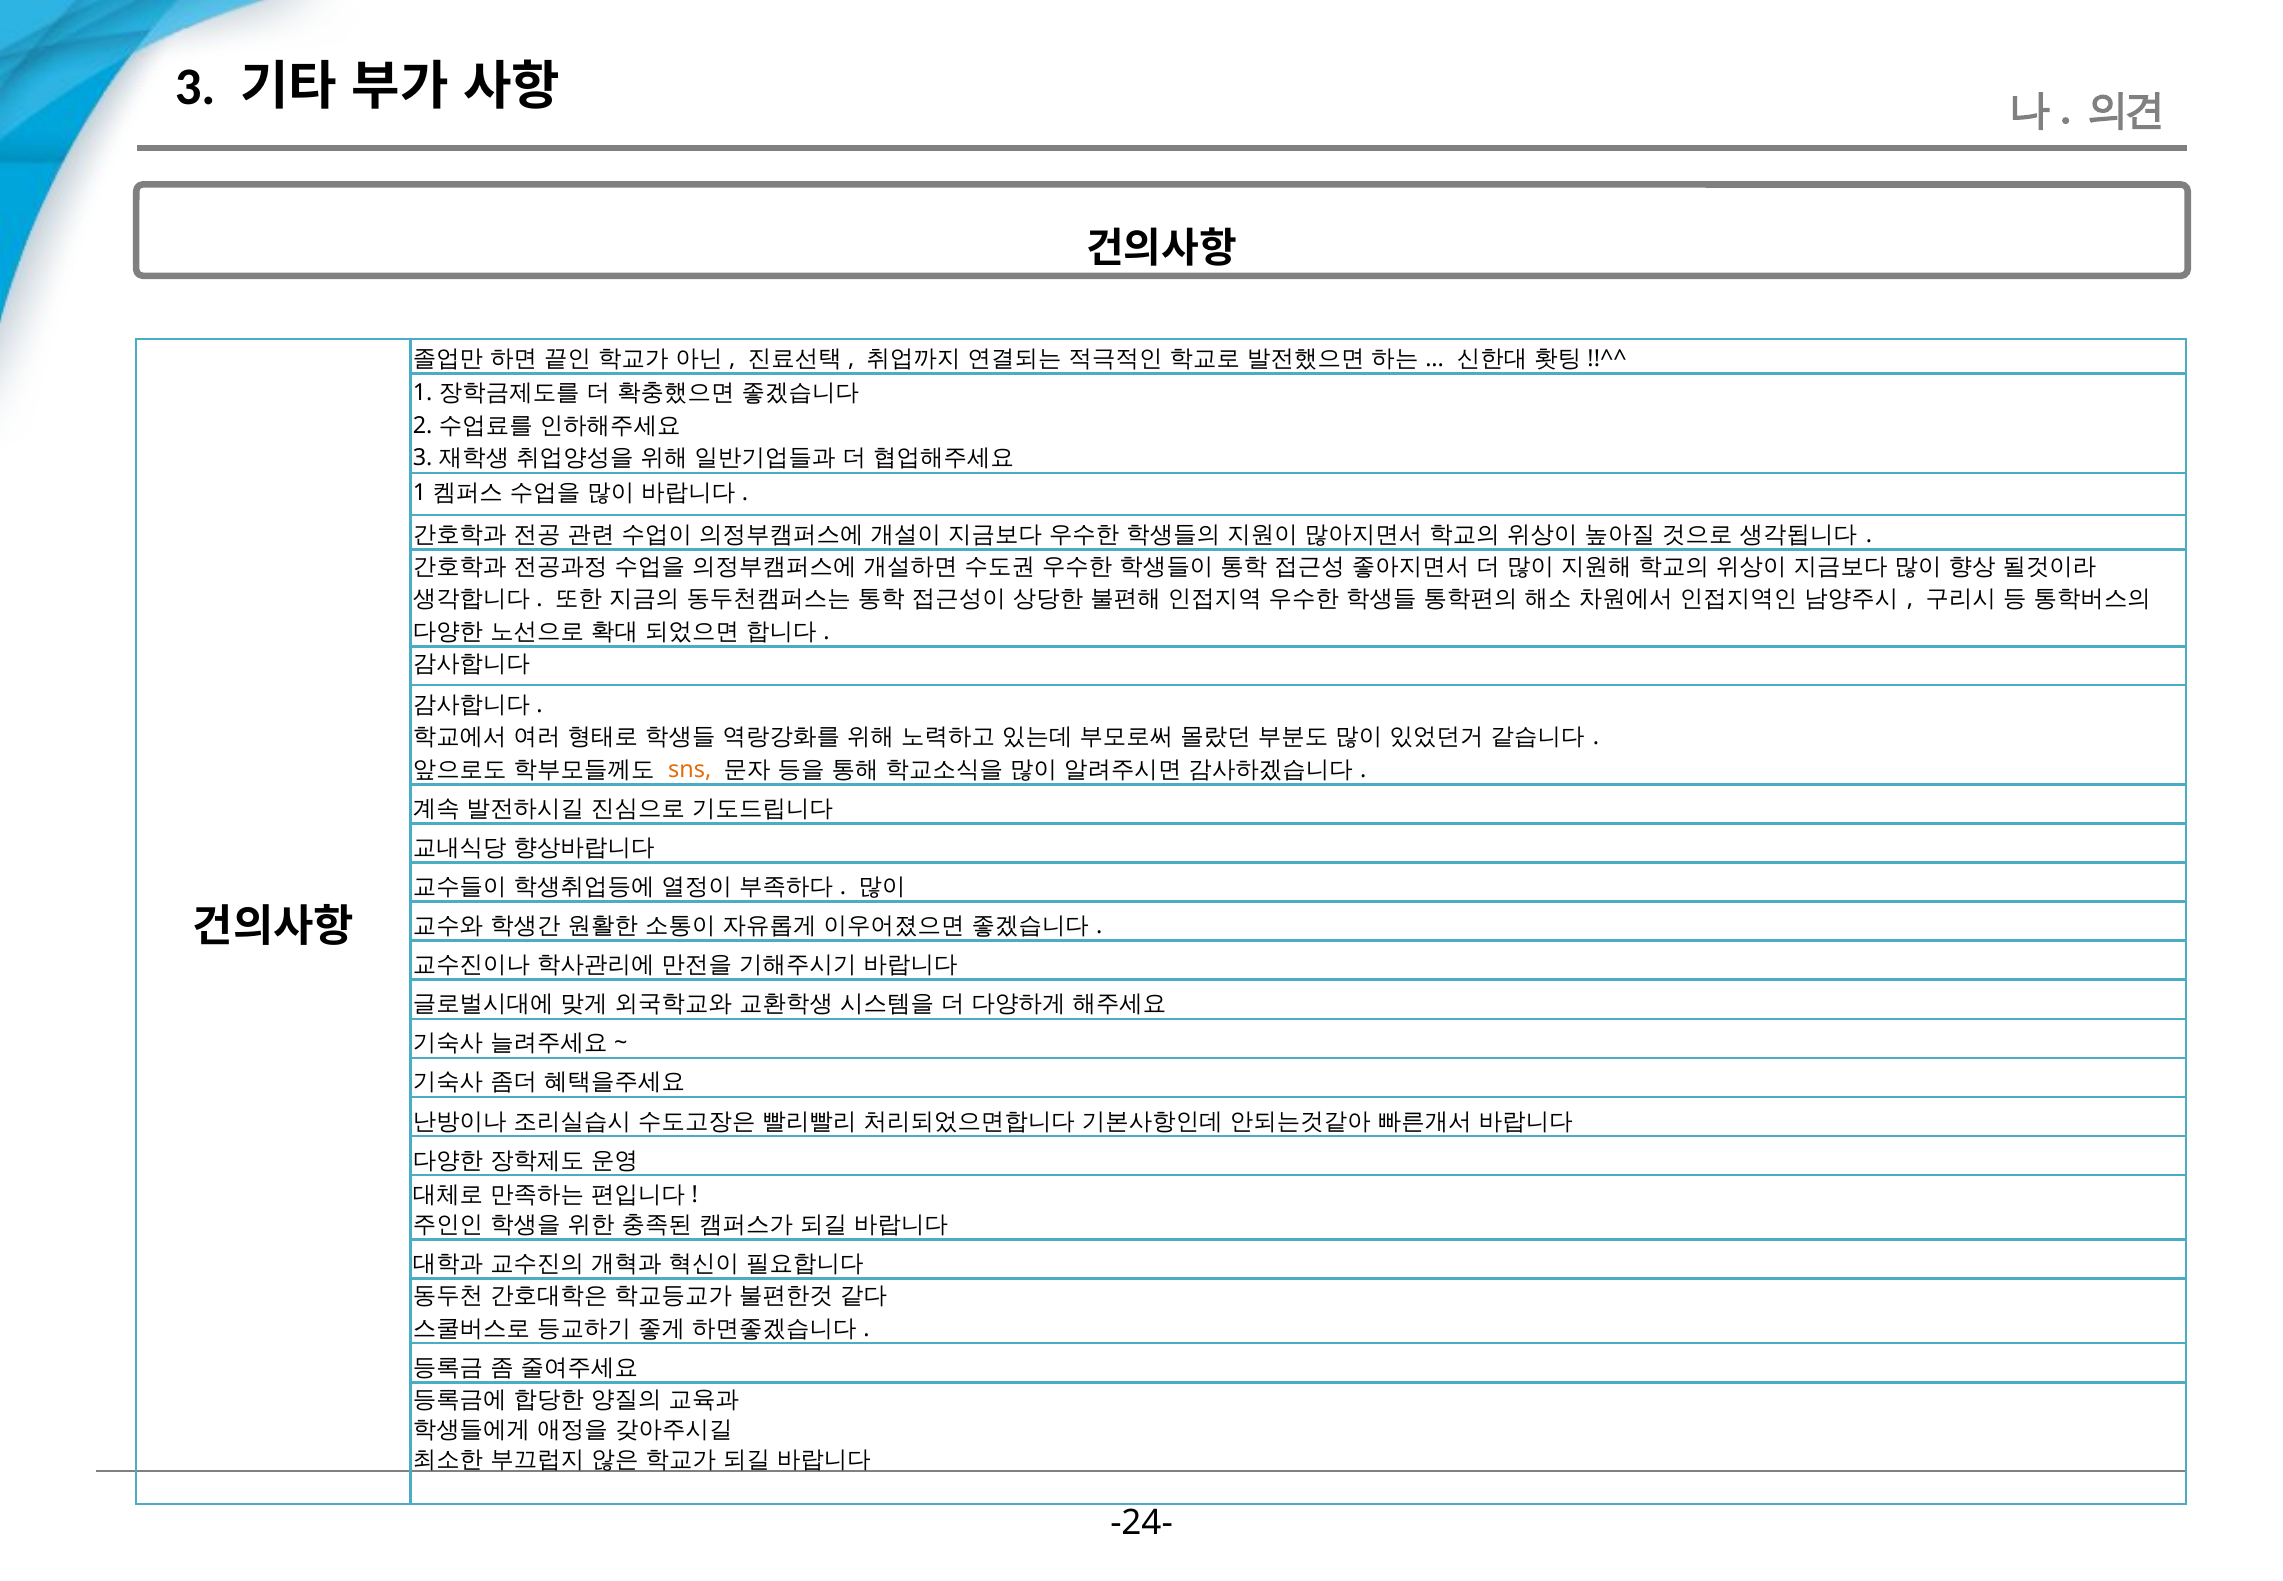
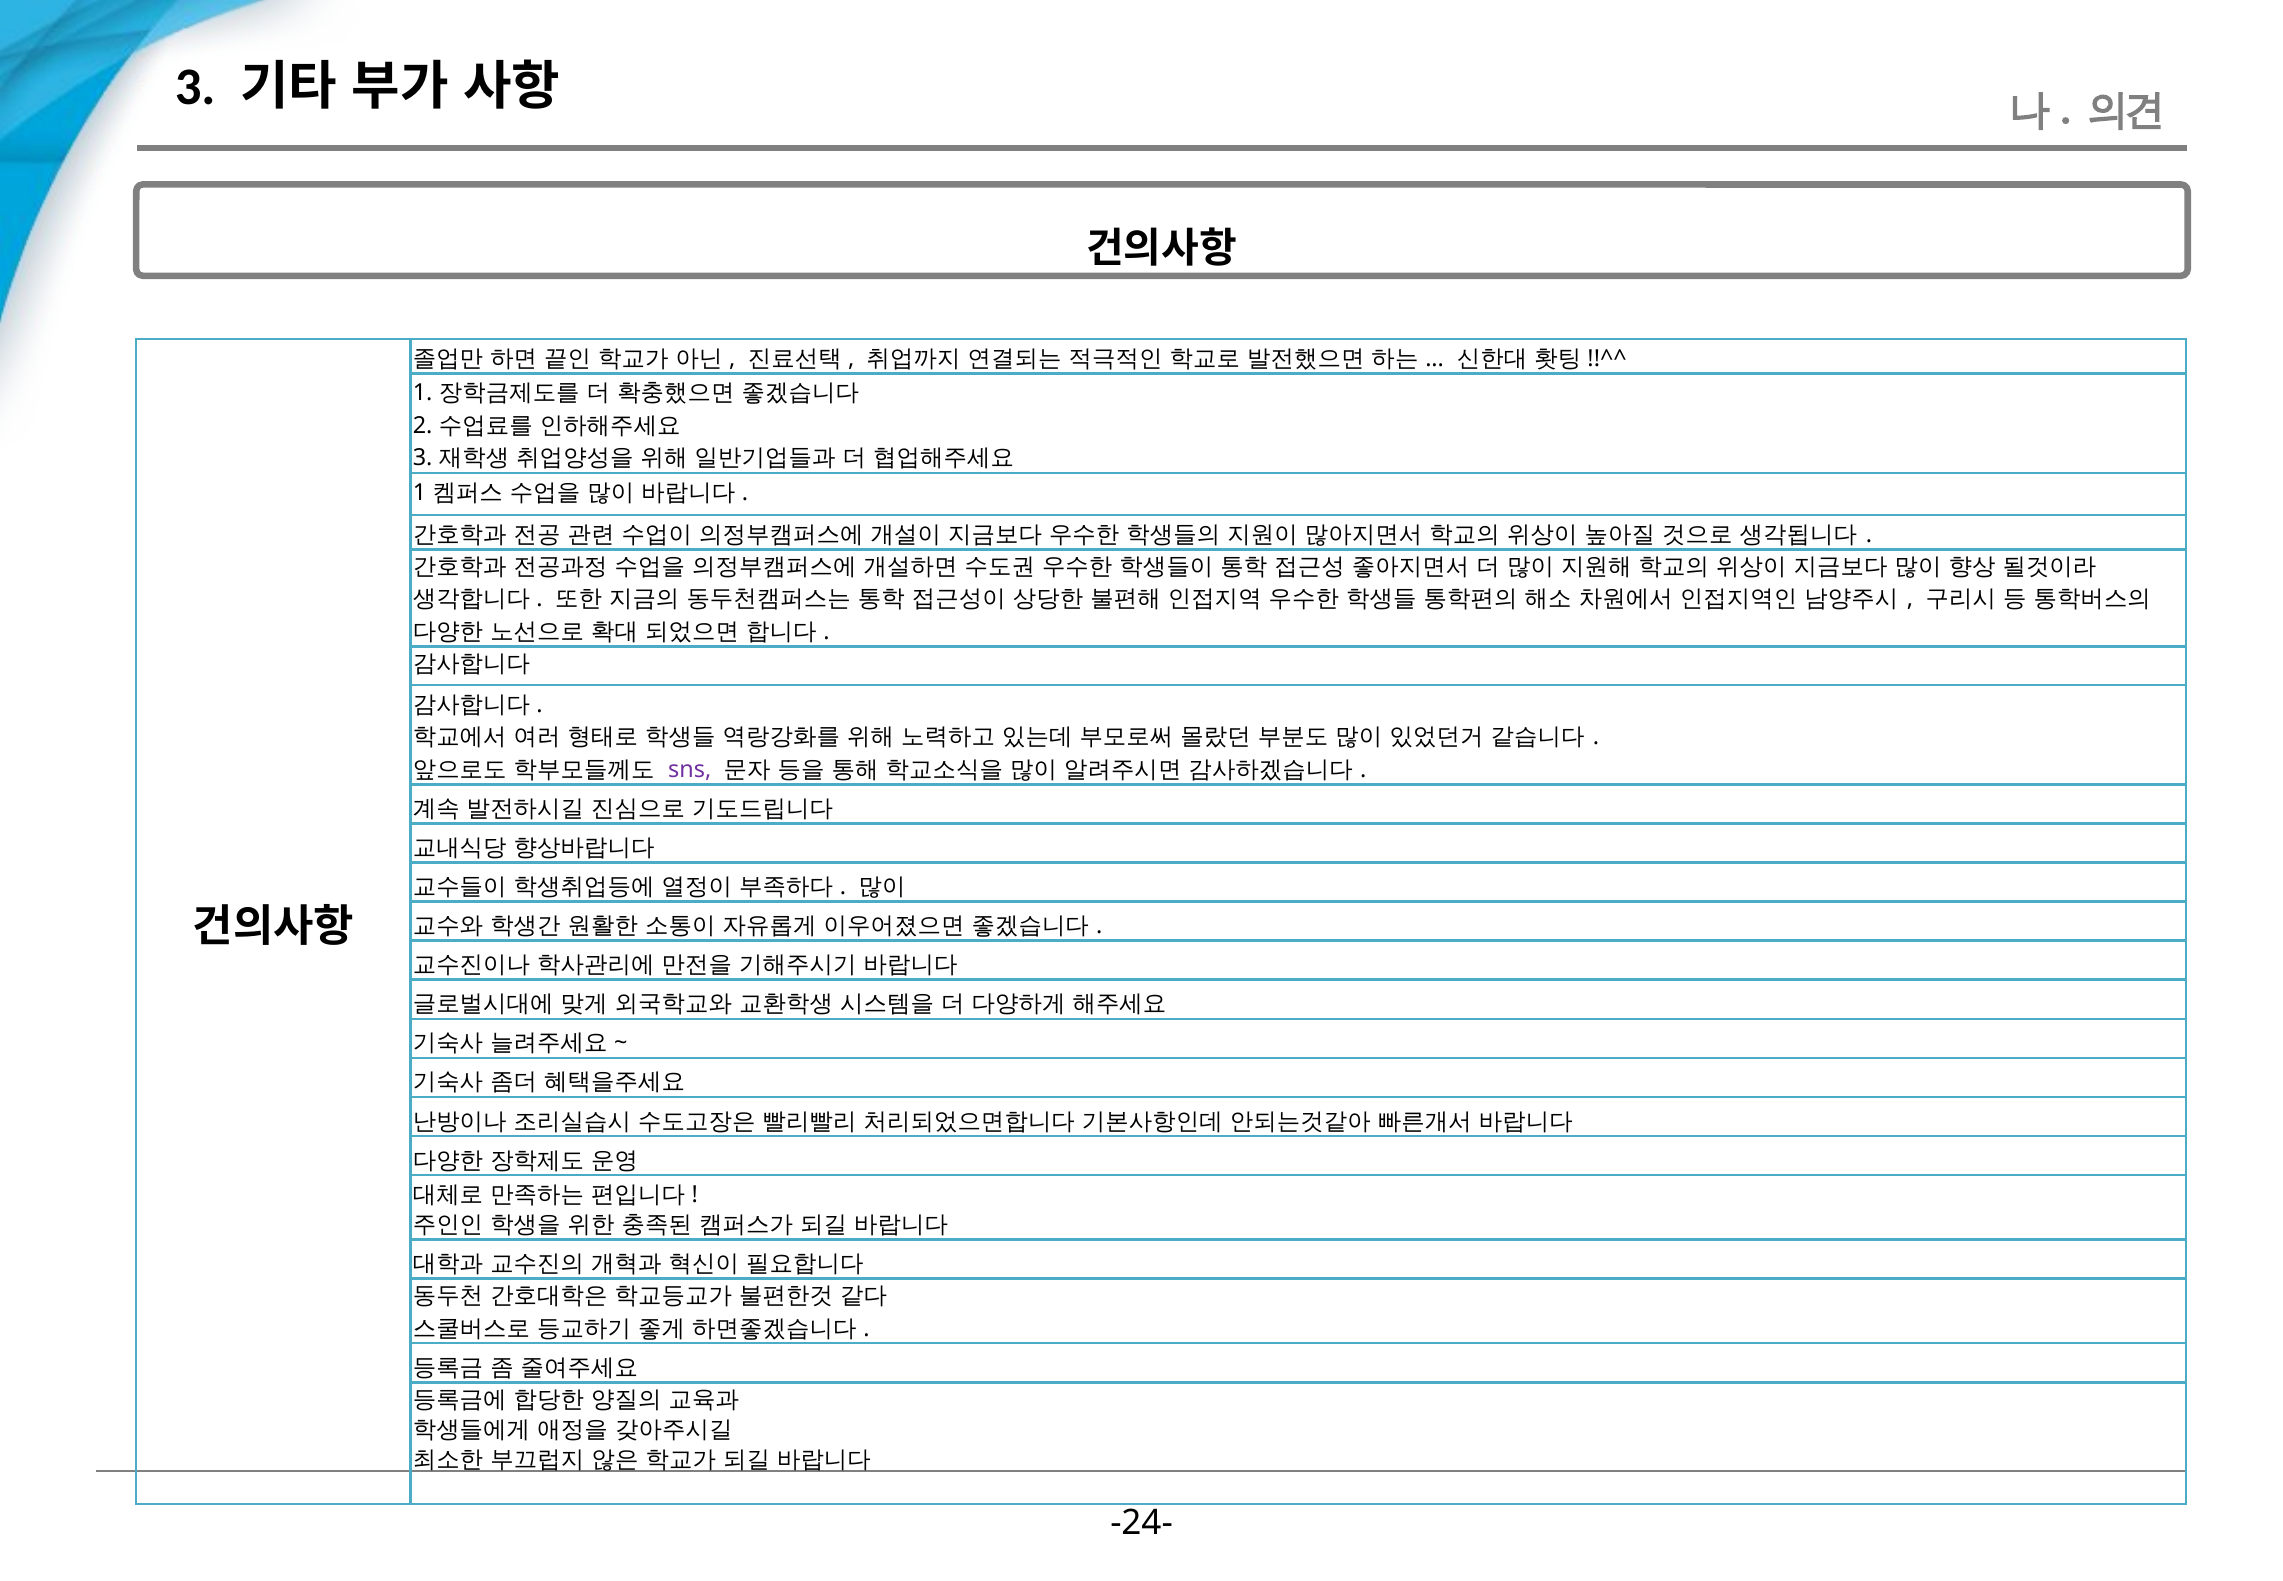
sns colour: orange -> purple (690, 769)
